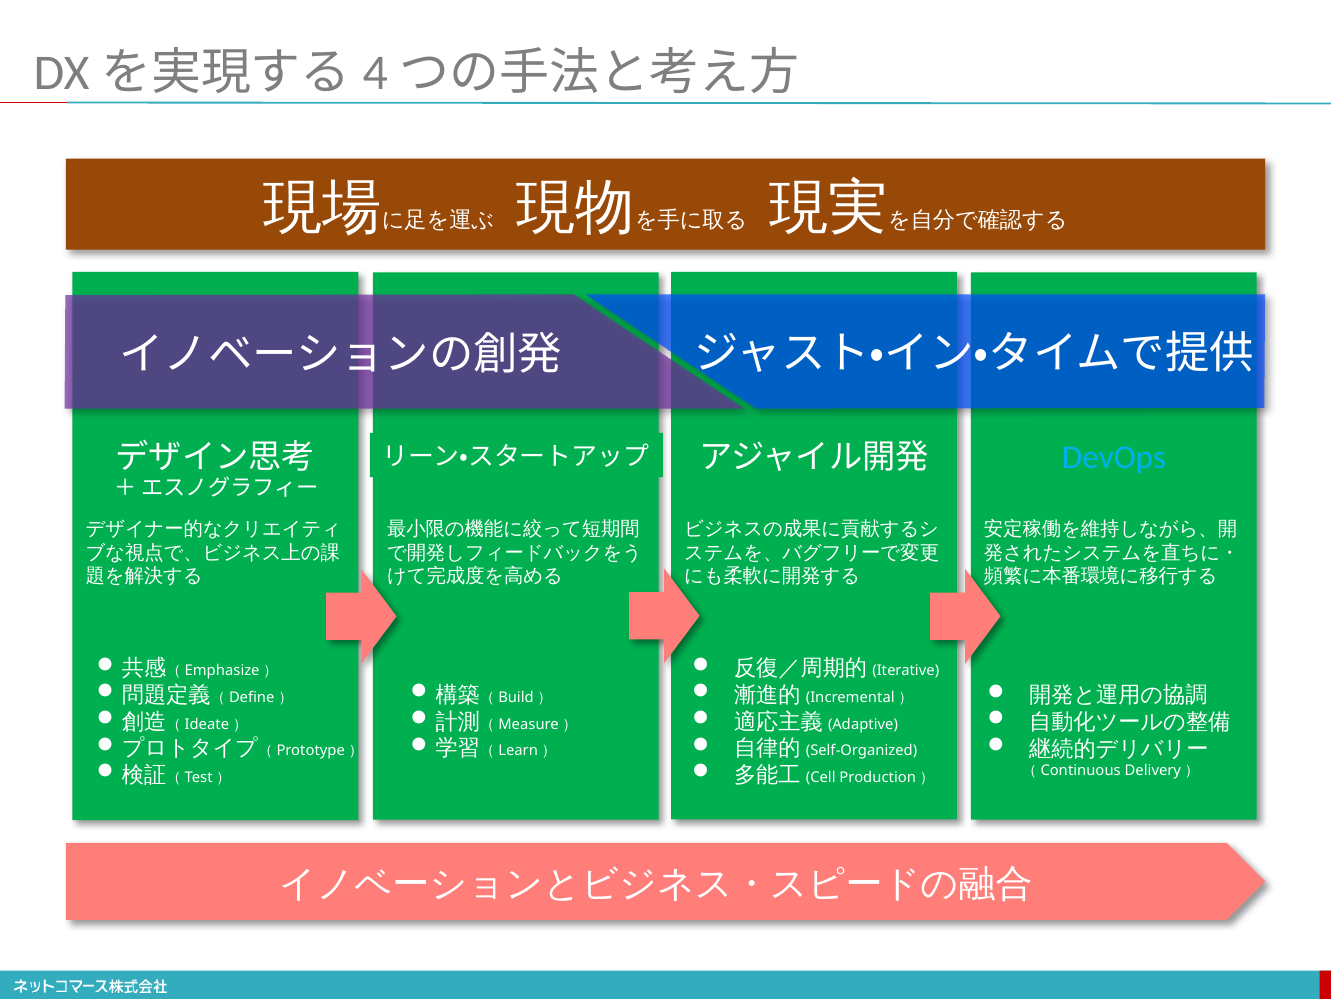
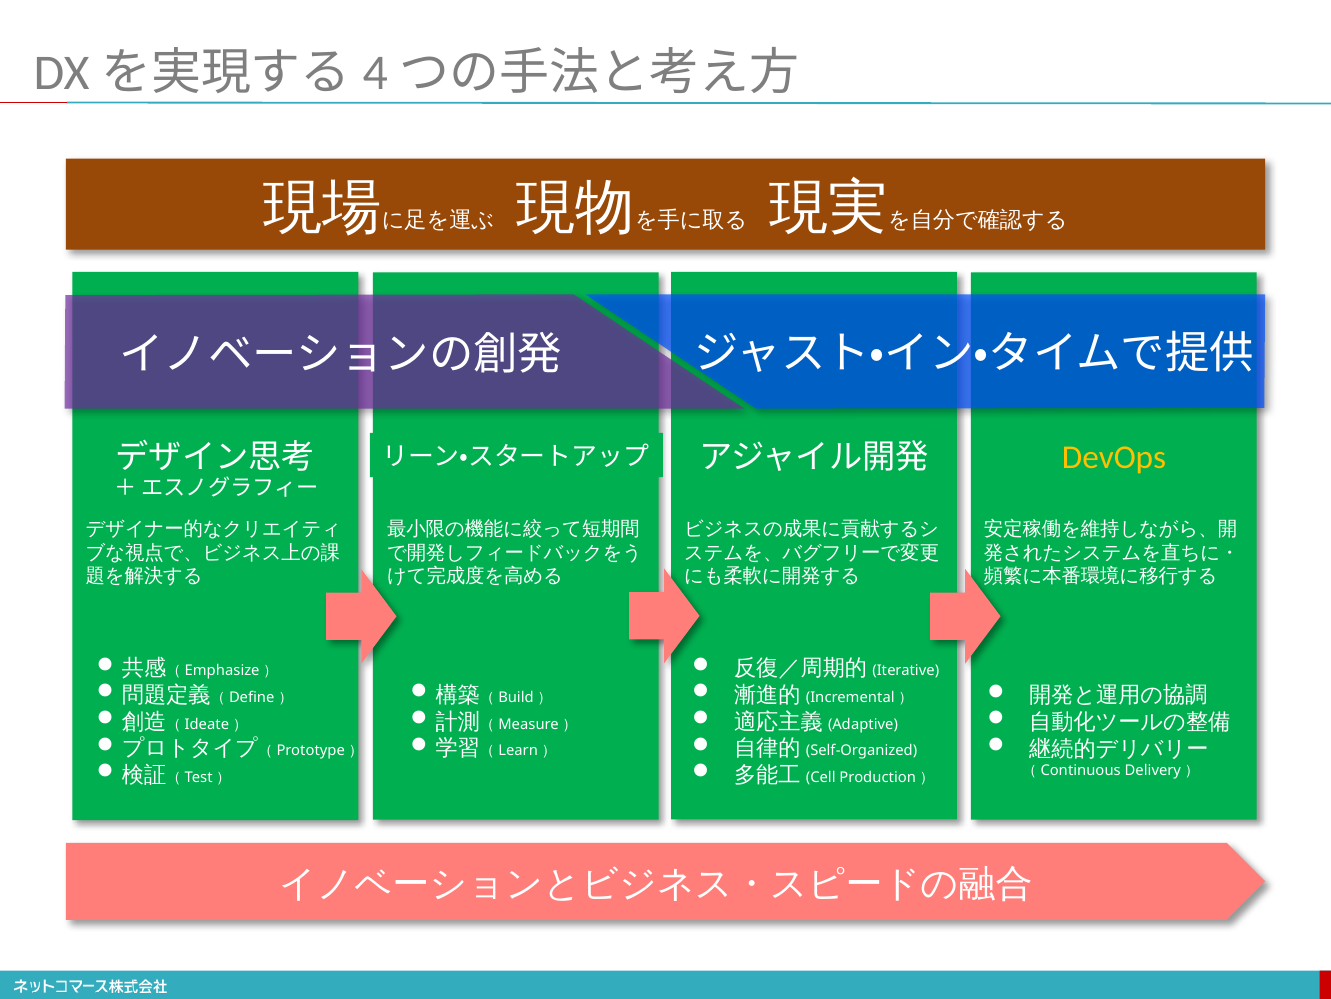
DevOps colour: light blue -> yellow (1114, 457)
